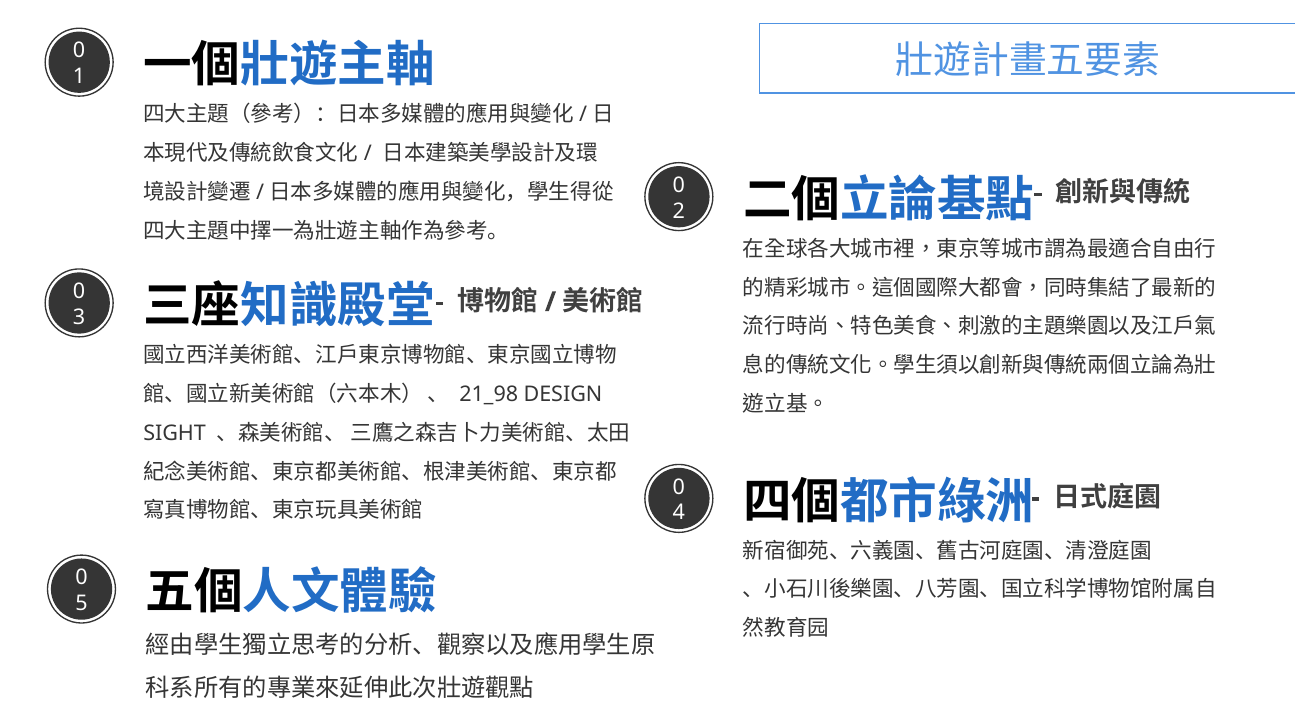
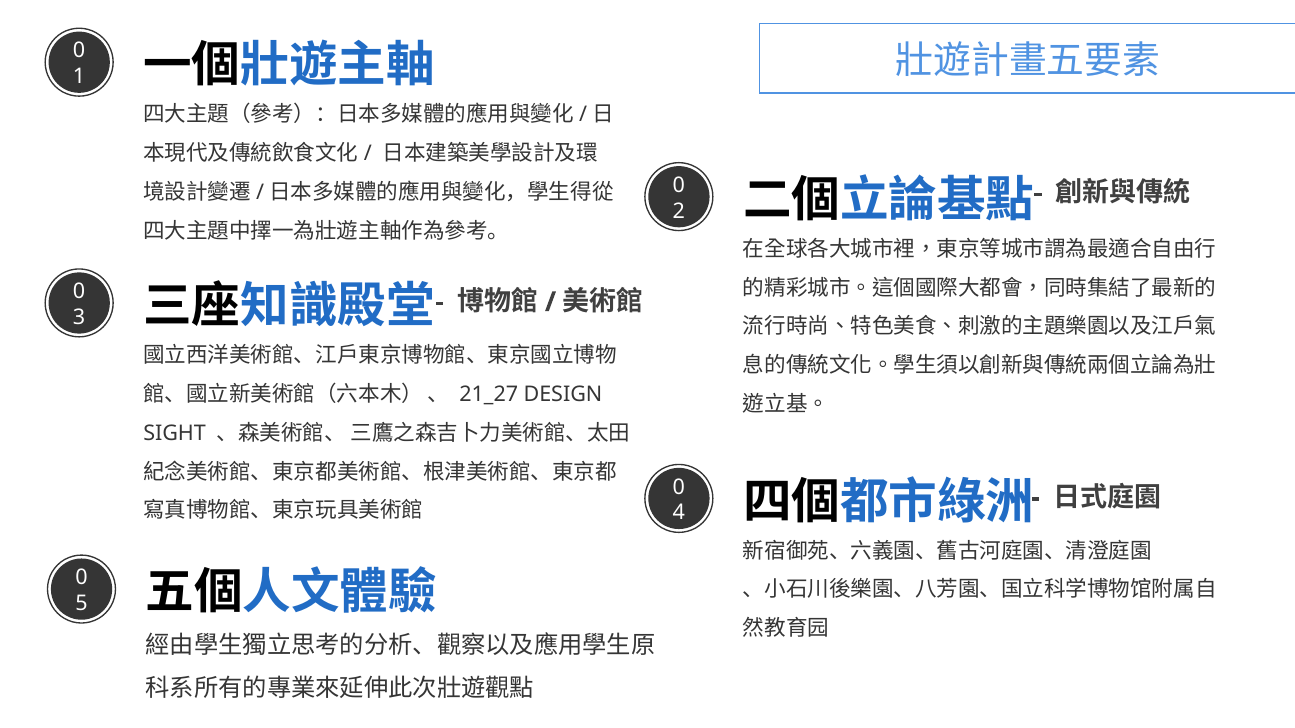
21_98: 21_98 -> 21_27 (489, 395)
